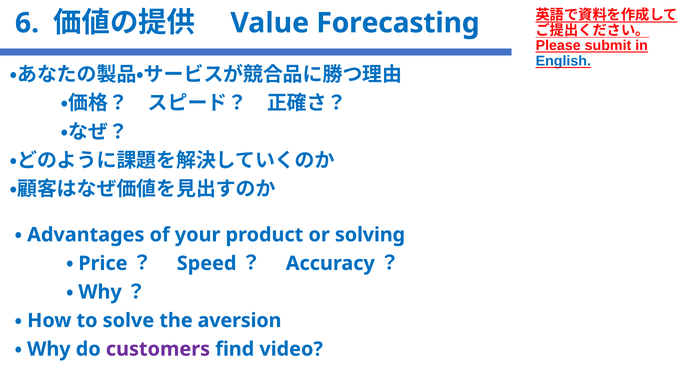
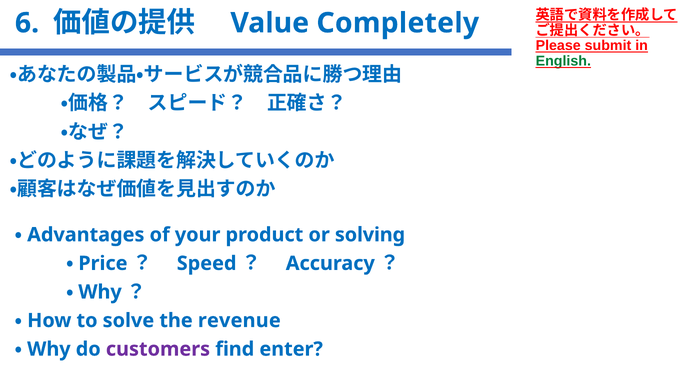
Forecasting: Forecasting -> Completely (398, 23)
English colour: blue -> green (563, 61)
aversion: aversion -> revenue (239, 320)
video: video -> enter (291, 349)
